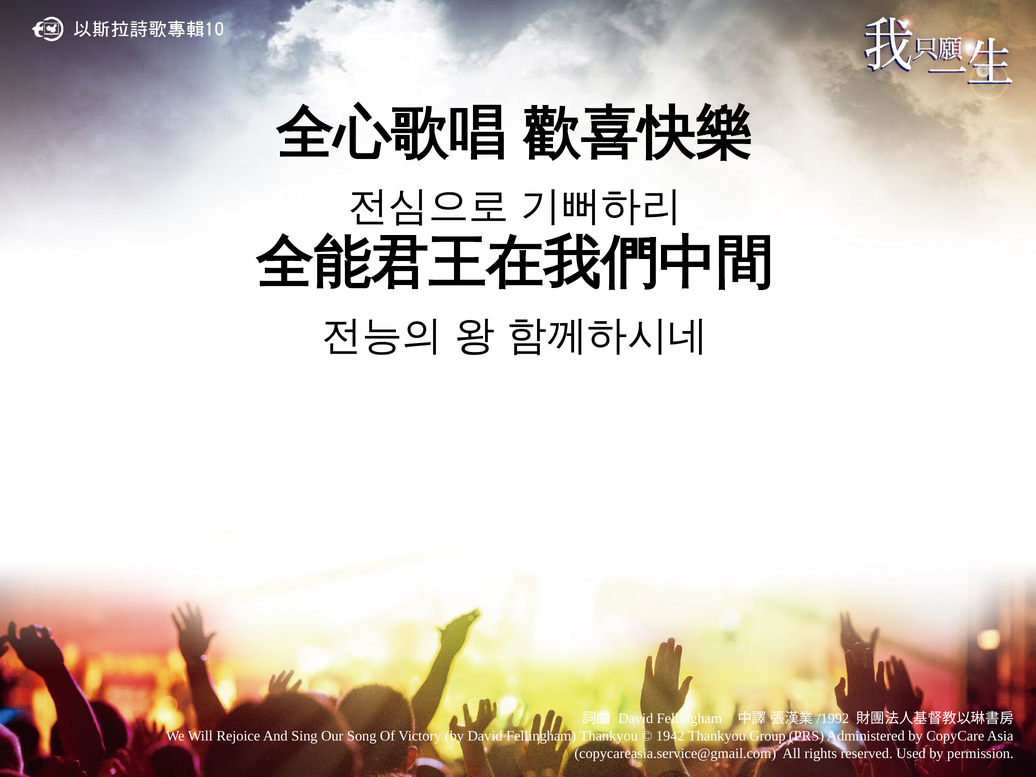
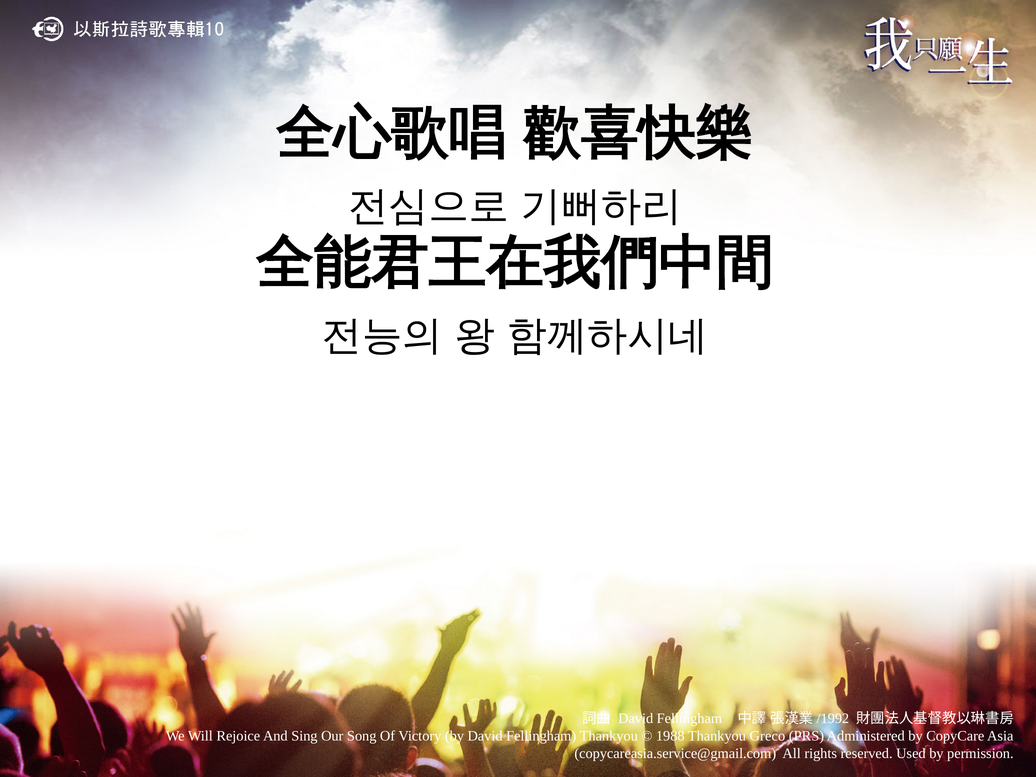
1942: 1942 -> 1988 (670, 736)
Group: Group -> Greco (767, 736)
